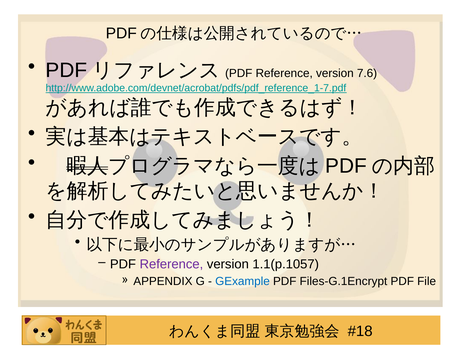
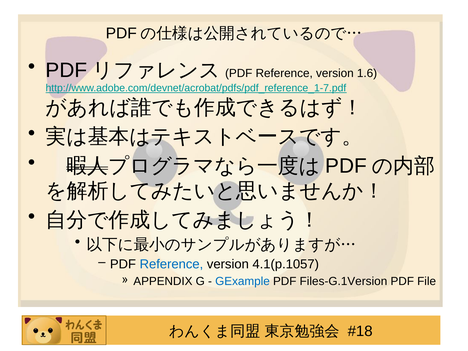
7.6: 7.6 -> 1.6 (367, 73)
Reference colour: purple -> blue (171, 264)
1.1(p.1057: 1.1(p.1057 -> 4.1(p.1057 (286, 264)
Files-G.1Encrypt: Files-G.1Encrypt -> Files-G.1Version (343, 281)
